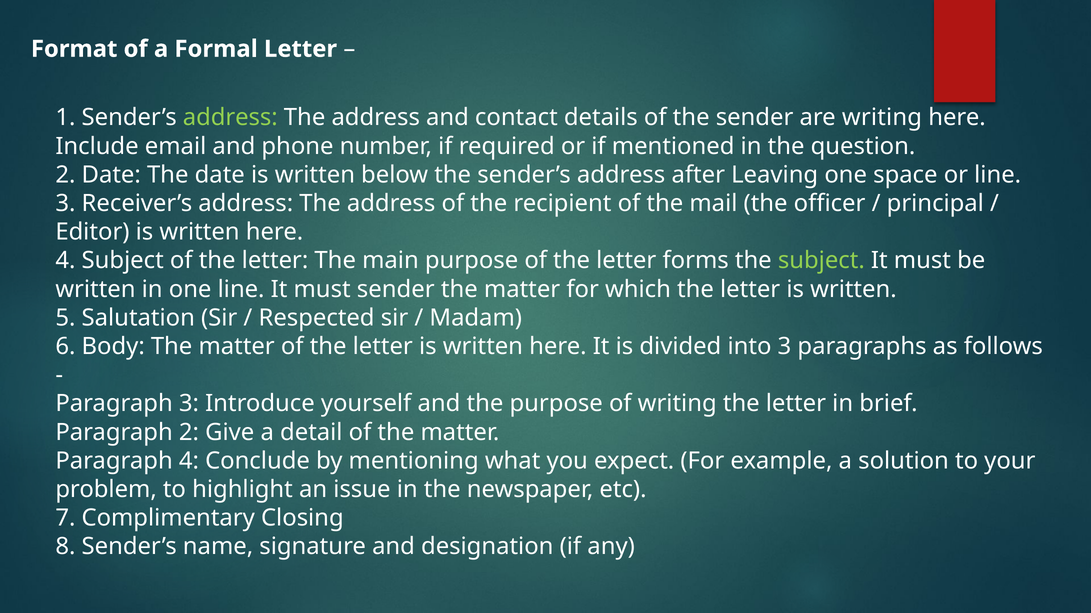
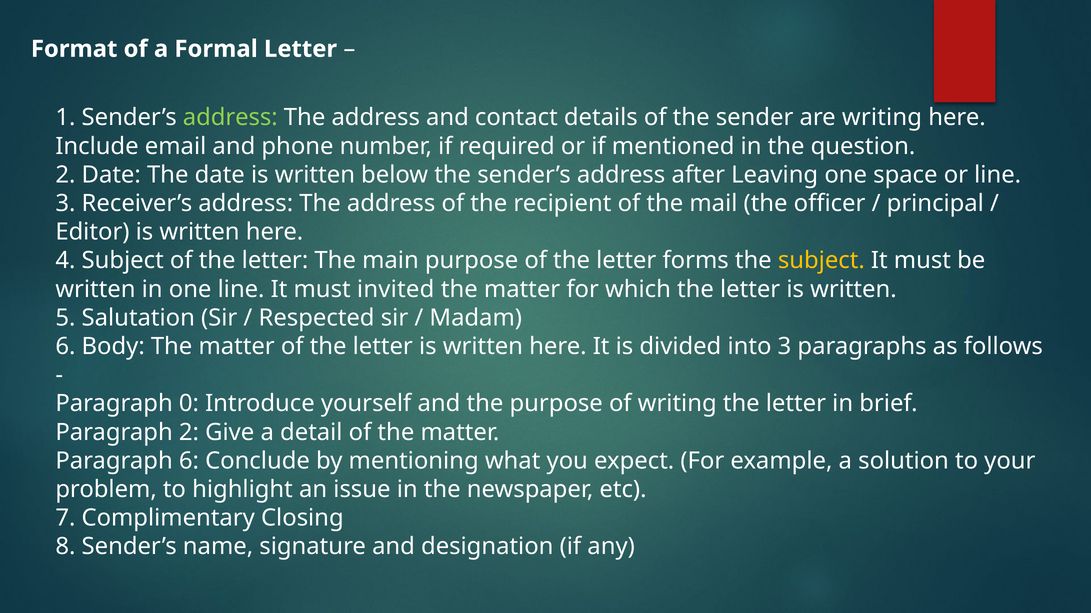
subject colour: light green -> yellow (821, 261)
must sender: sender -> invited (396, 289)
Paragraph 3: 3 -> 0 (189, 404)
Paragraph 4: 4 -> 6 (189, 461)
